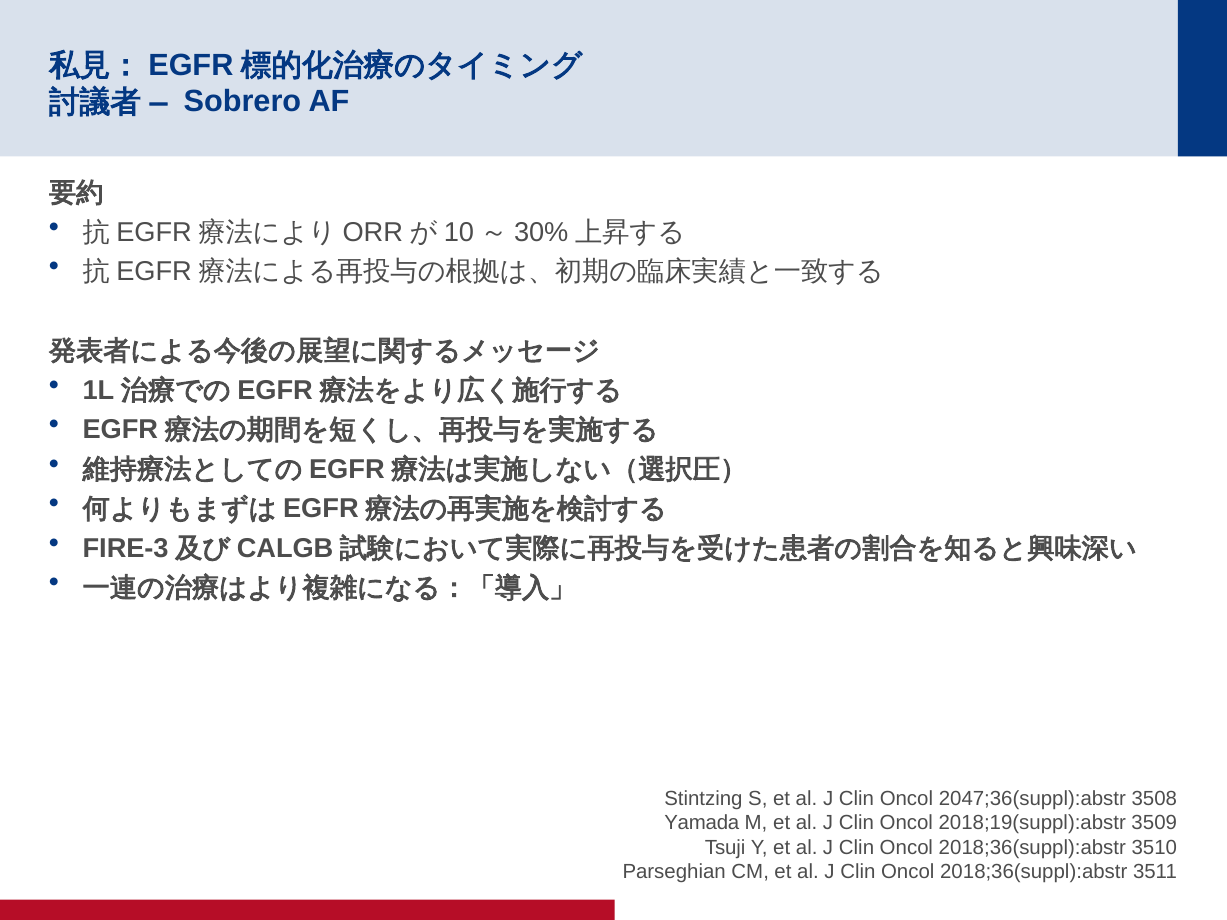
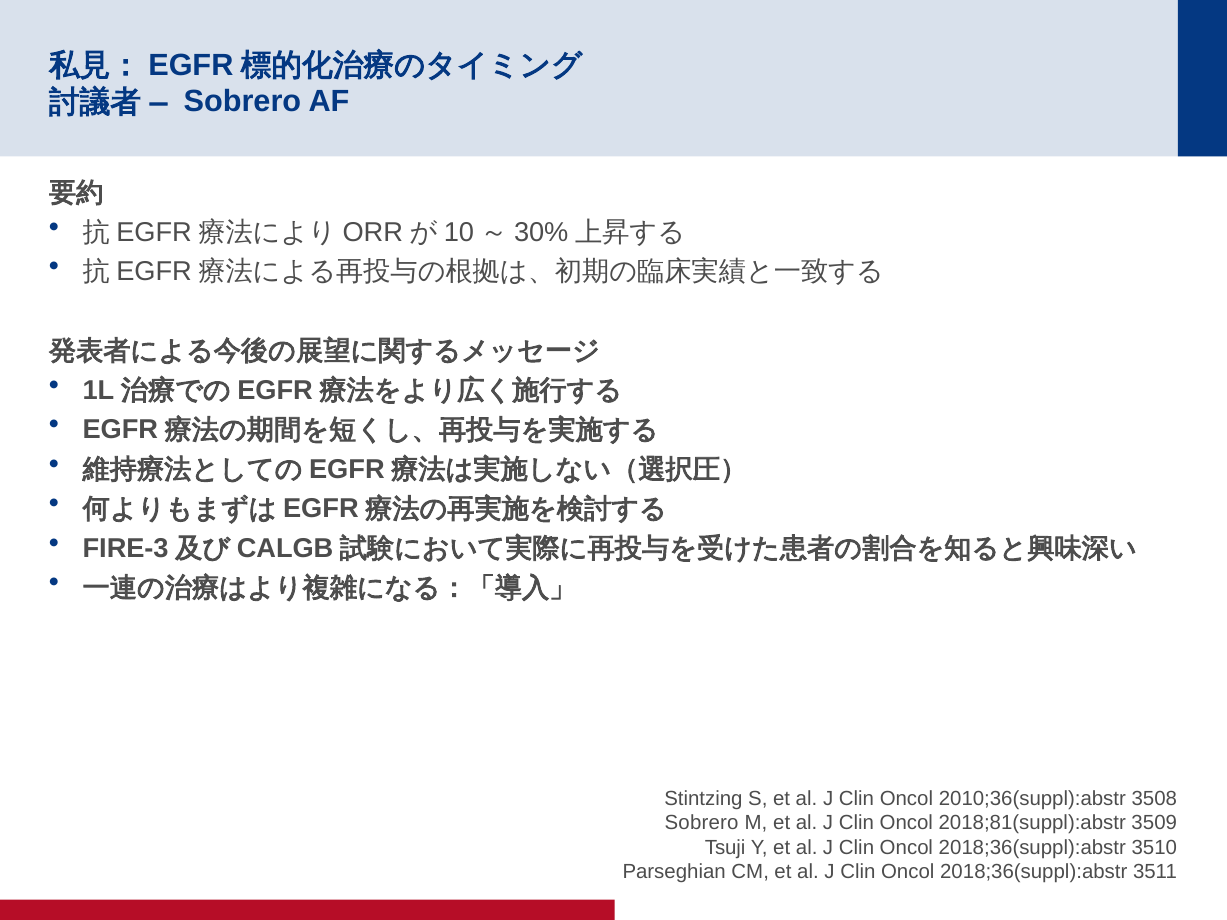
2047;36(suppl):abstr: 2047;36(suppl):abstr -> 2010;36(suppl):abstr (1032, 799)
Yamada: Yamada -> Sobrero (702, 823)
2018;19(suppl):abstr: 2018;19(suppl):abstr -> 2018;81(suppl):abstr (1032, 823)
